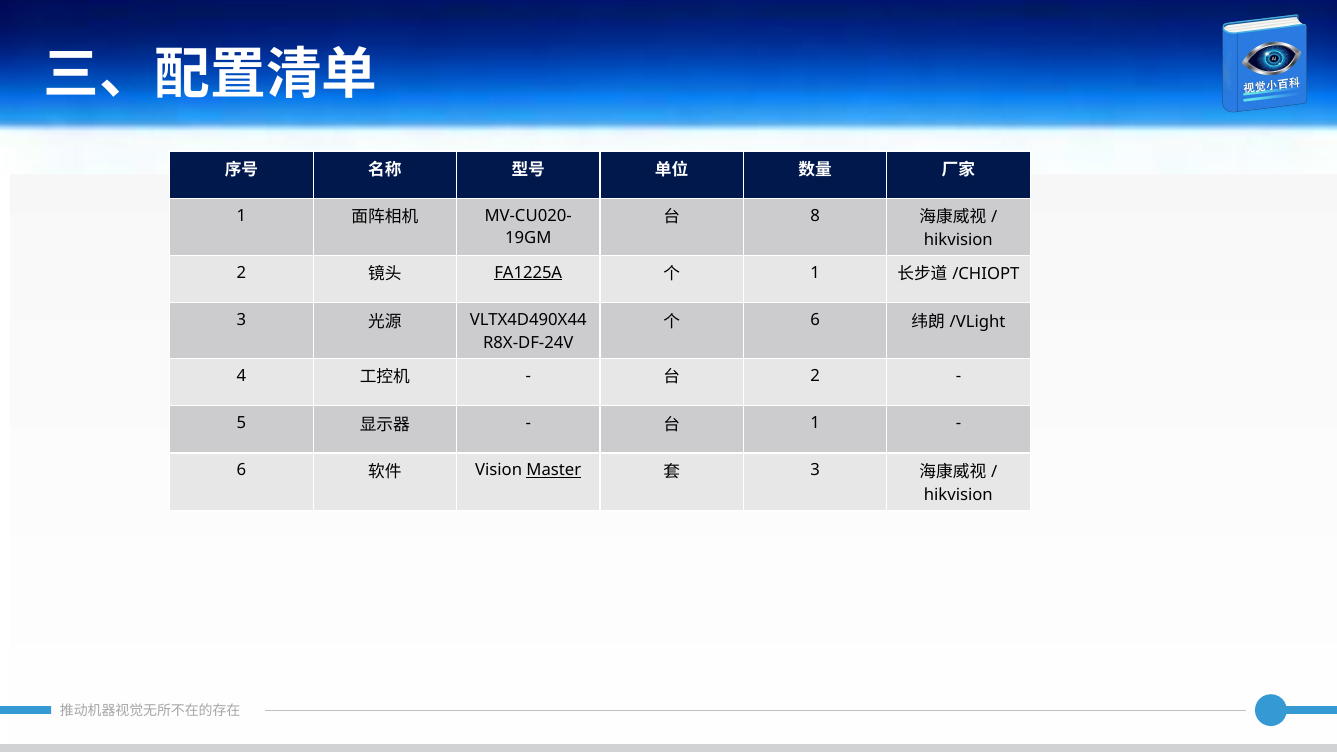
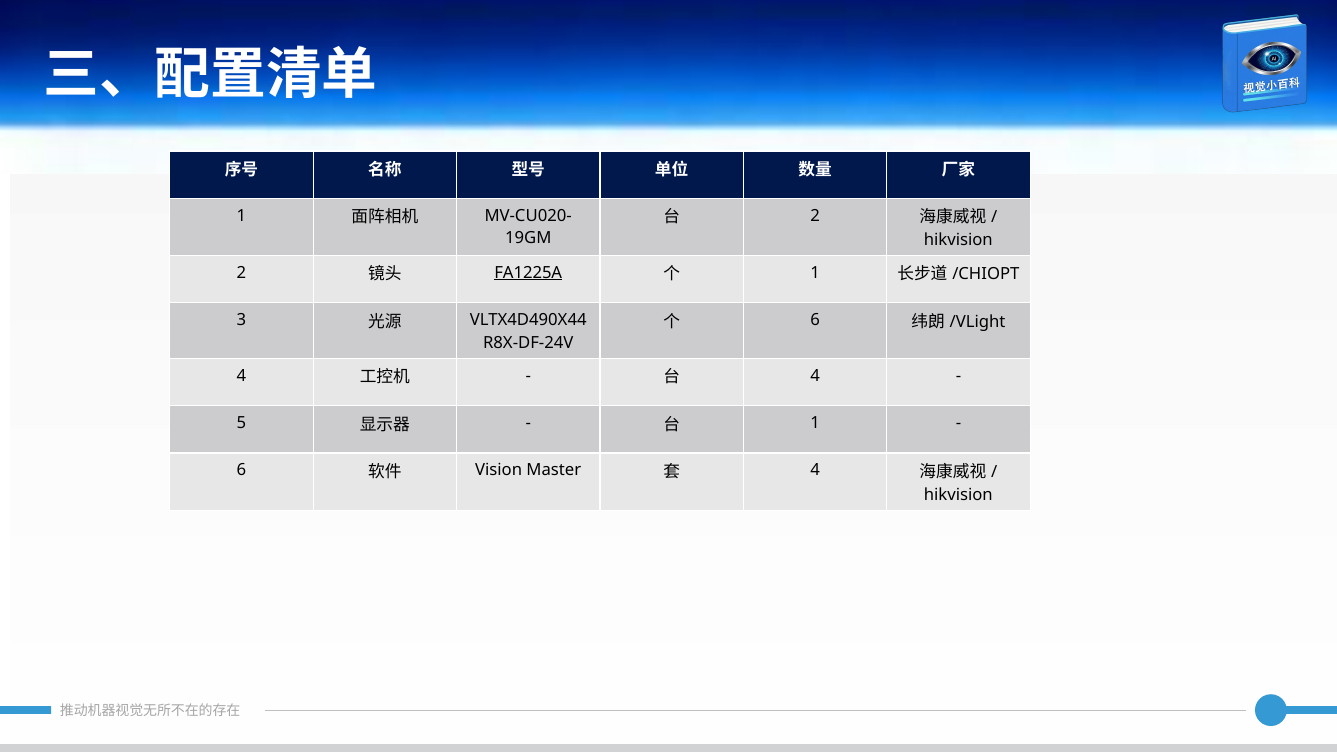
8: 8 -> 2 (815, 216)
2: 2 -> 4 (815, 376)
Master underline: present -> none (554, 470)
3: 3 -> 4 (815, 470)
